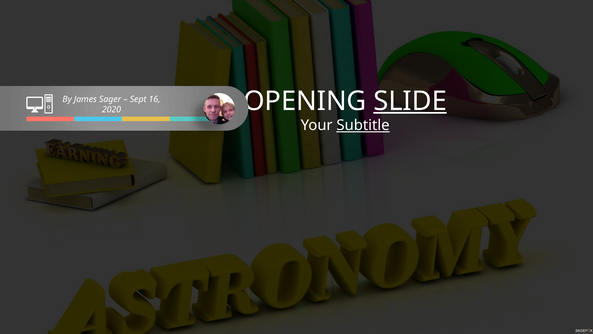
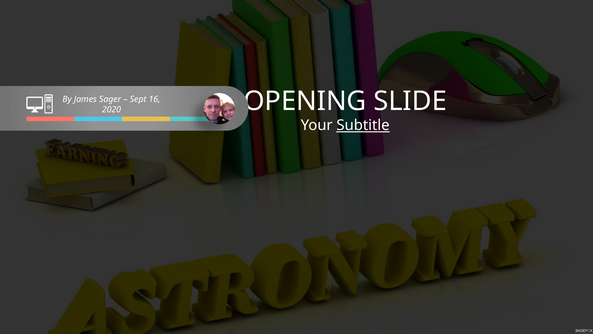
SLIDE underline: present -> none (410, 101)
